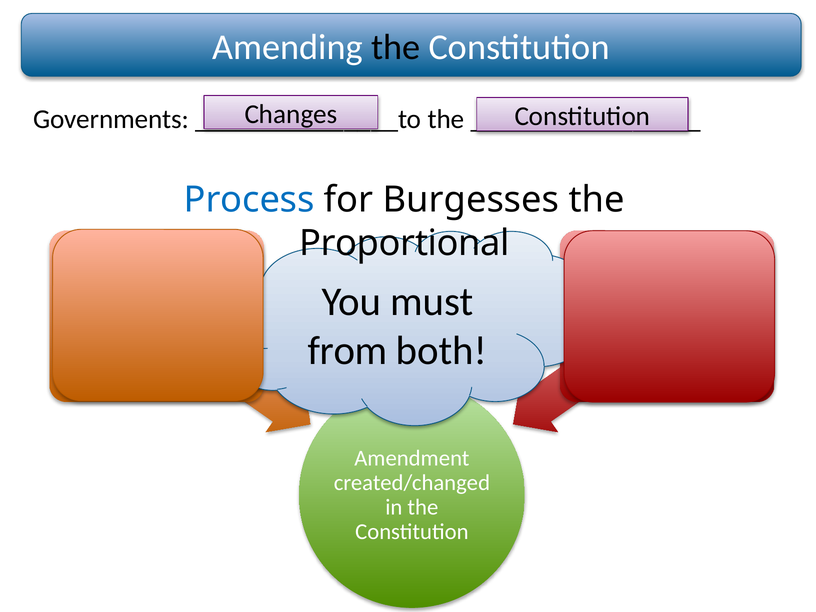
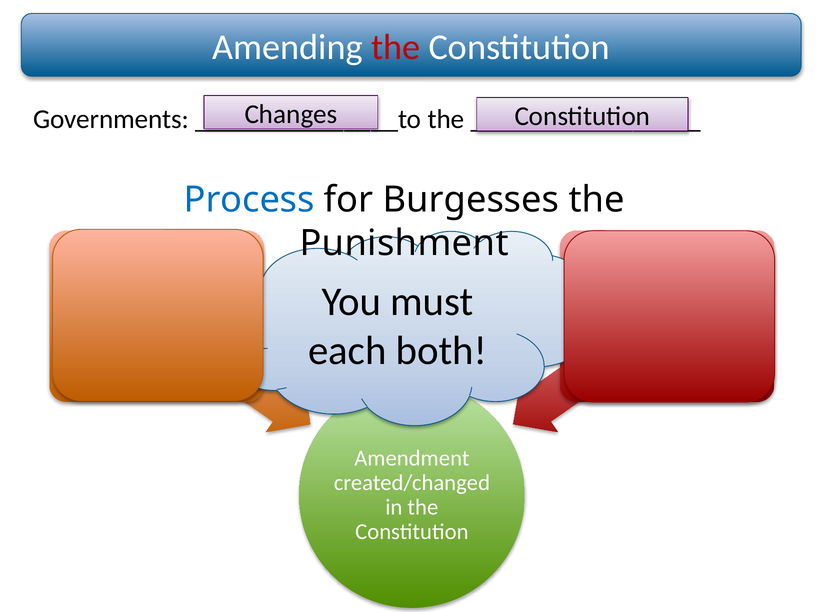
the colour: black -> red (396, 47)
Proportional: Proportional -> Punishment (404, 243)
from: from -> each (347, 351)
